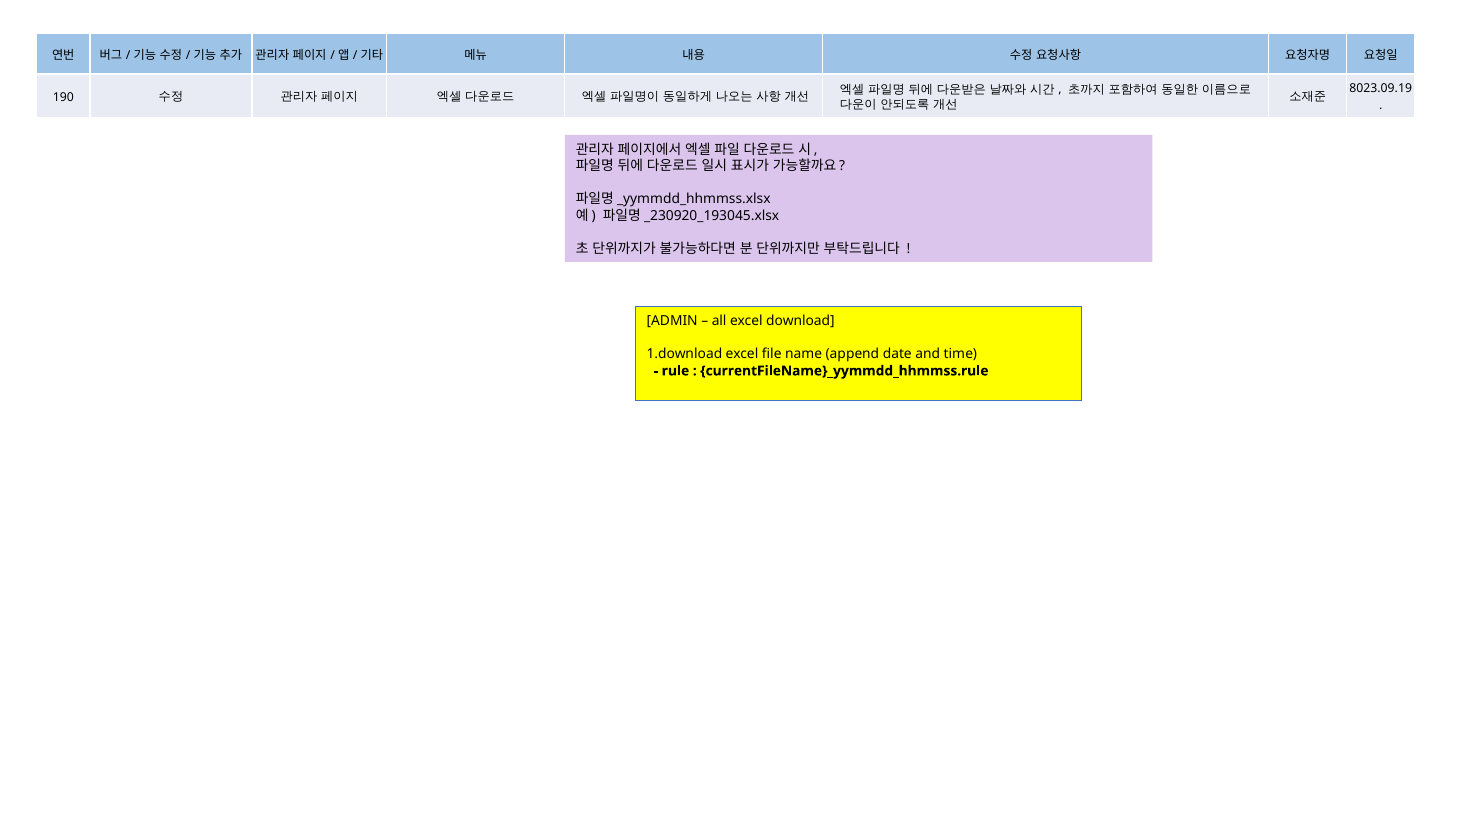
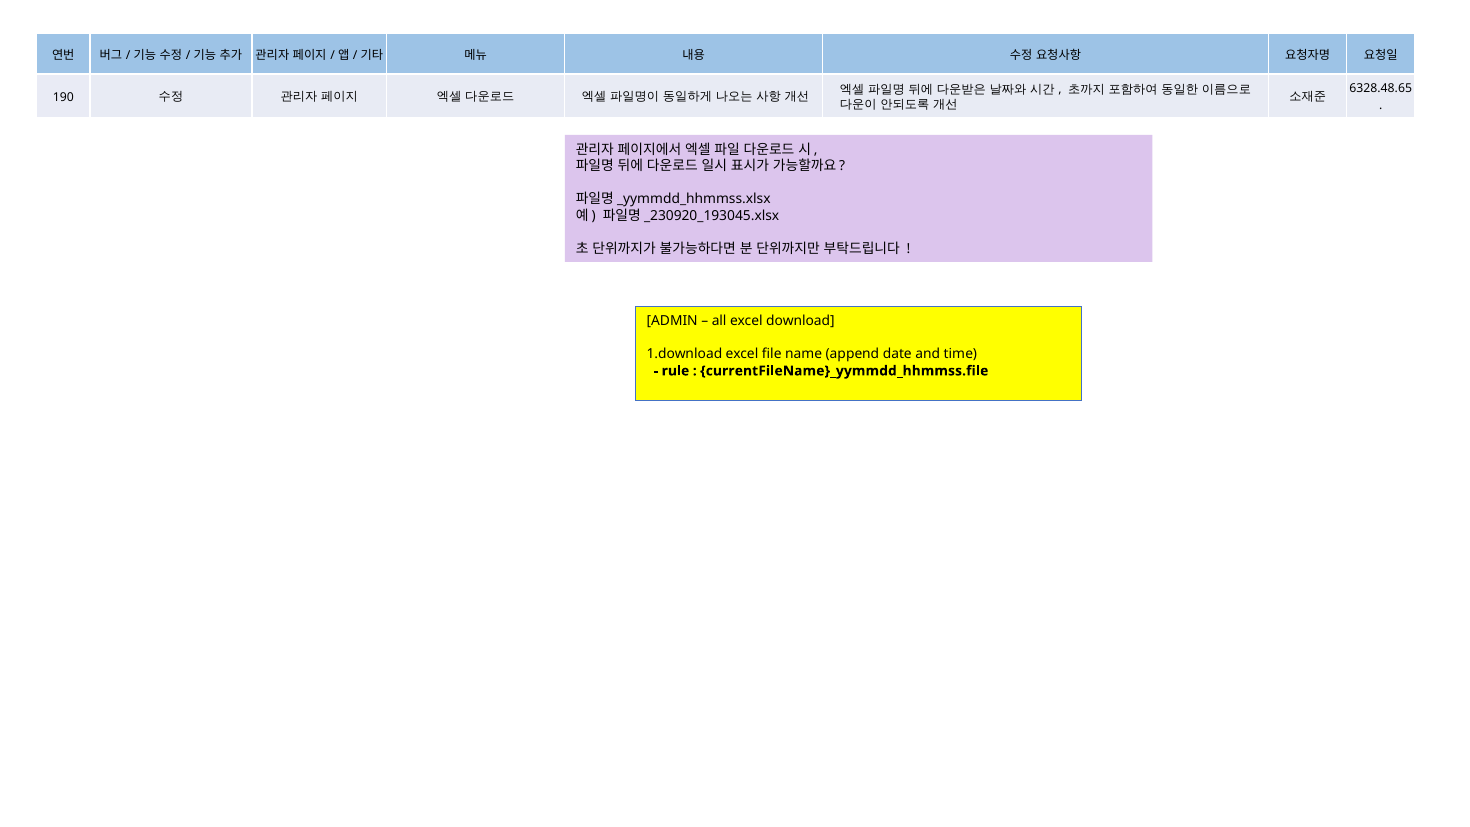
8023.09.19: 8023.09.19 -> 6328.48.65 (1381, 89)
currentFileName}_yymmdd_hhmmss.rule: currentFileName}_yymmdd_hhmmss.rule -> currentFileName}_yymmdd_hhmmss.file (844, 371)
